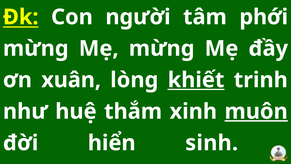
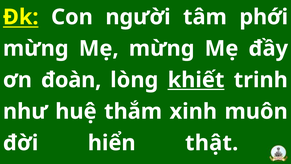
xuân: xuân -> đoàn (71, 80)
muôn underline: present -> none (256, 111)
sinh: sinh -> thật (212, 143)
